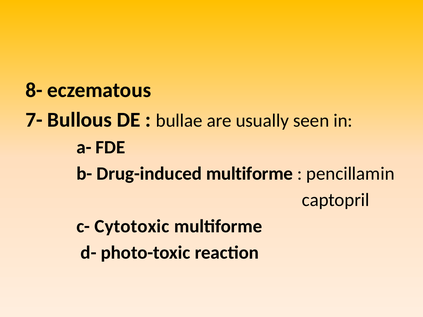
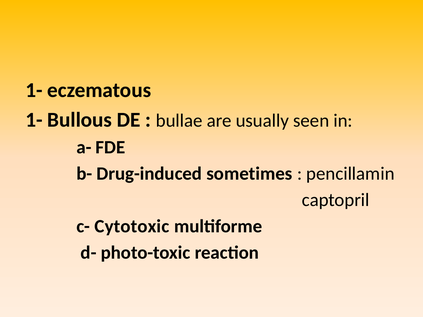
8-: 8- -> 1- (34, 90)
7-: 7- -> 1- (34, 120)
Drug-induced multiforme: multiforme -> sometimes (249, 174)
